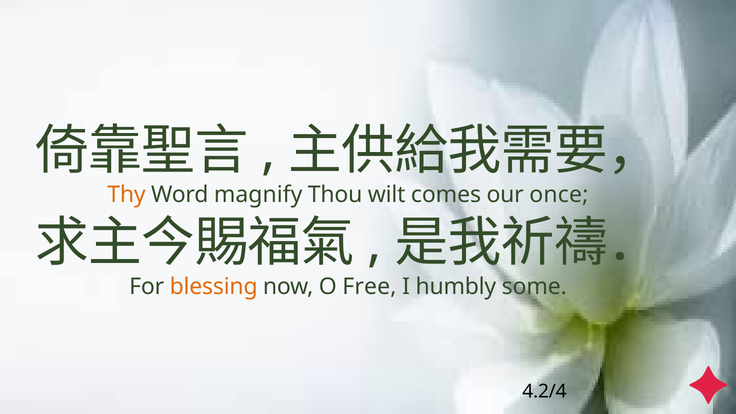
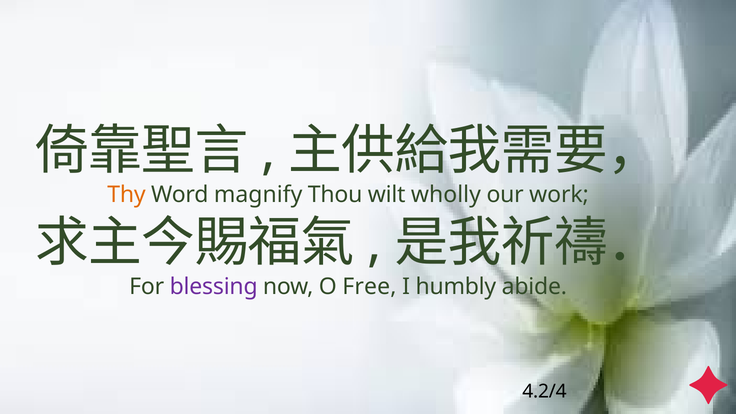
comes: comes -> wholly (446, 195)
once: once -> work (559, 195)
blessing colour: orange -> purple (214, 287)
some: some -> abide (534, 287)
